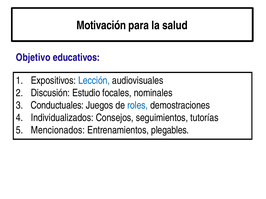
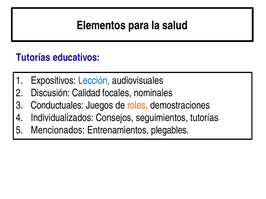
Motivación: Motivación -> Elementos (101, 25)
Objetivo: Objetivo -> Tutorías (33, 58)
Estudio: Estudio -> Calidad (86, 93)
roles colour: blue -> orange (138, 106)
